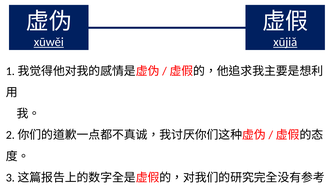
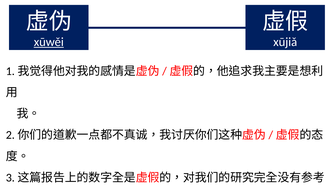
xūjiǎ underline: present -> none (285, 42)
